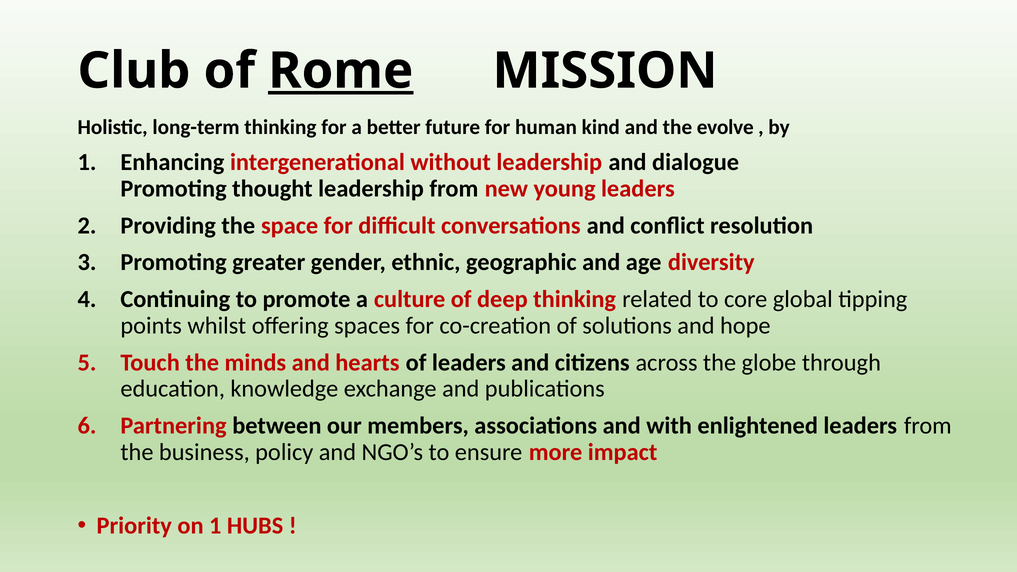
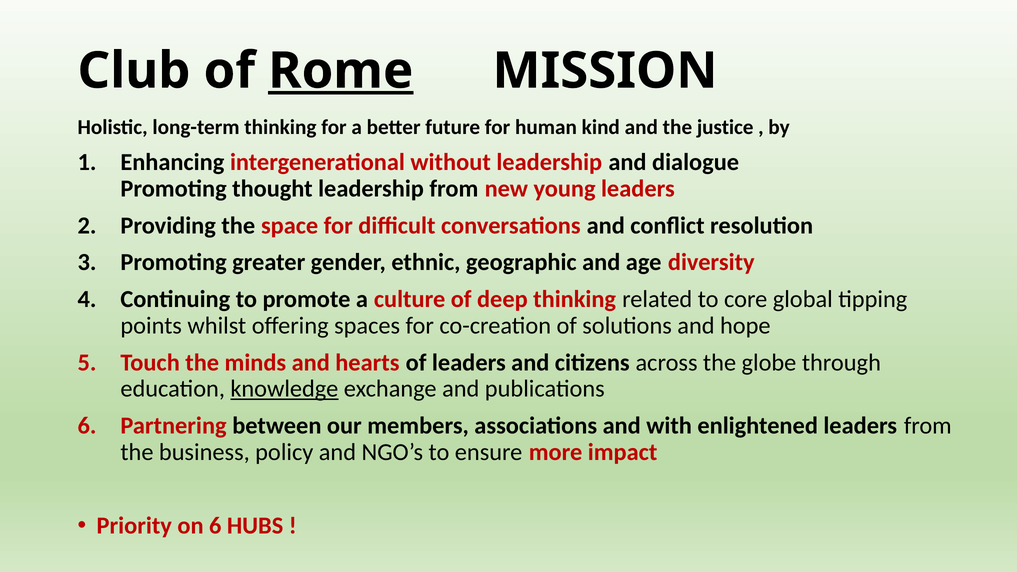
evolve: evolve -> justice (725, 127)
knowledge underline: none -> present (284, 389)
on 1: 1 -> 6 (215, 526)
